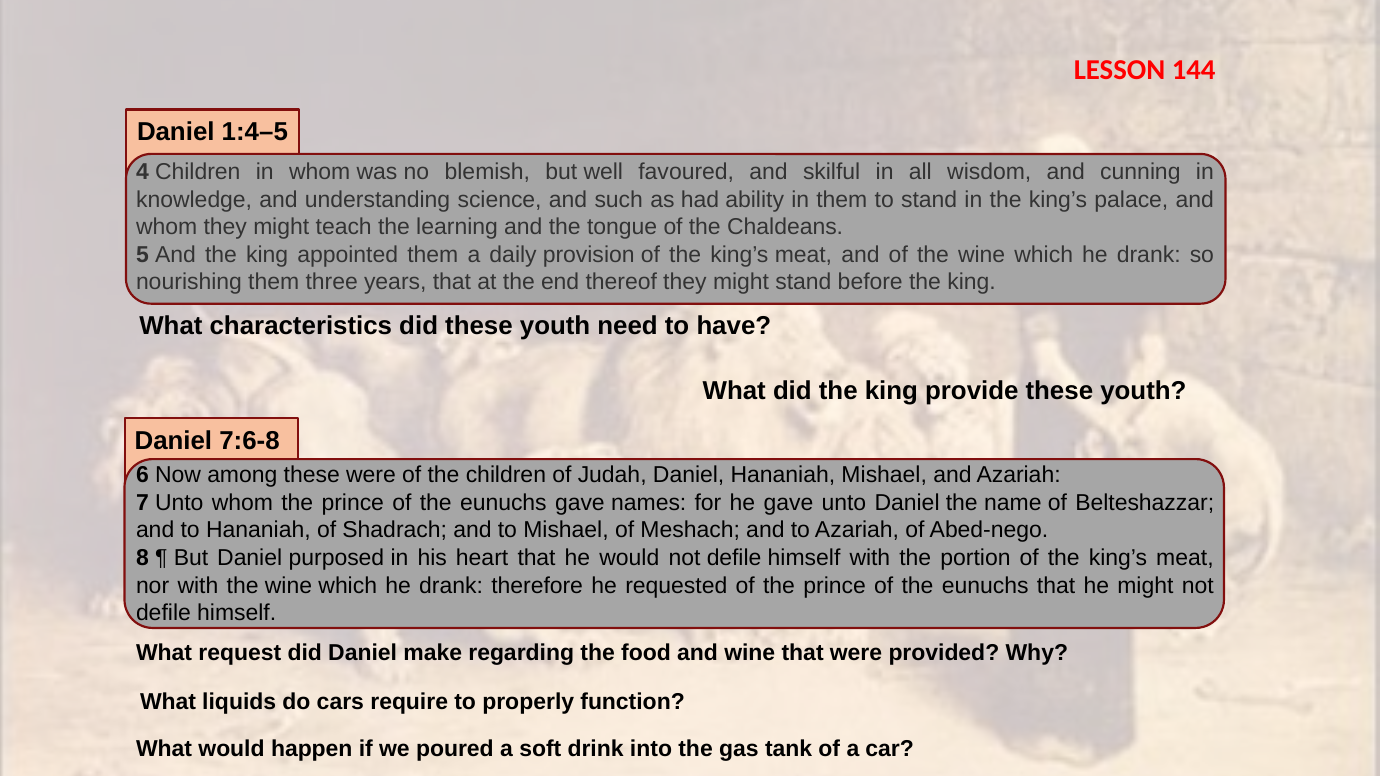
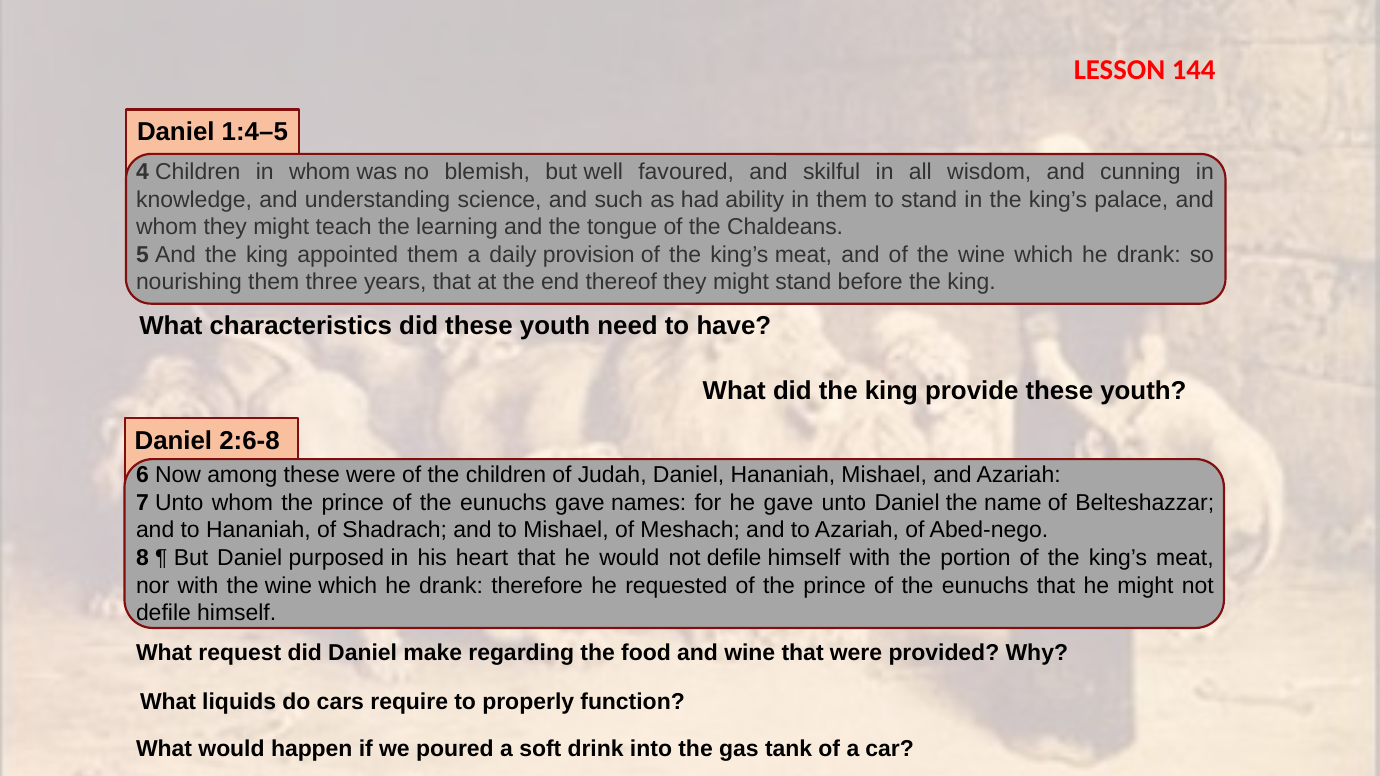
7:6-8: 7:6-8 -> 2:6-8 (249, 442)
